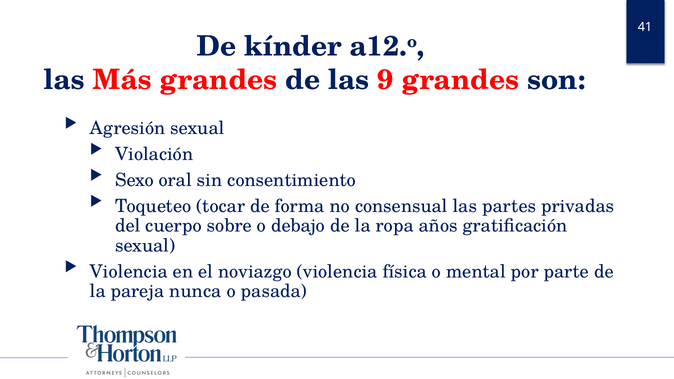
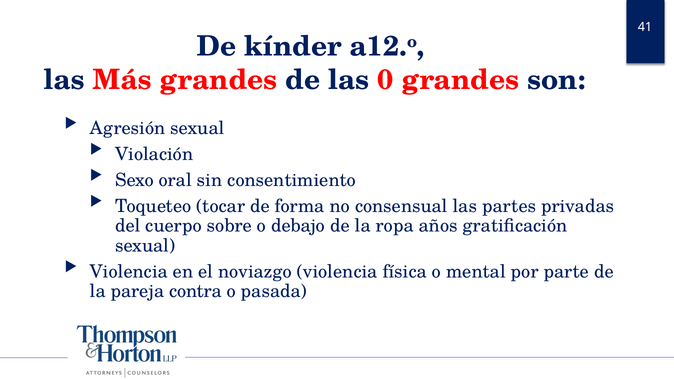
9: 9 -> 0 (385, 80)
nunca: nunca -> contra (196, 291)
